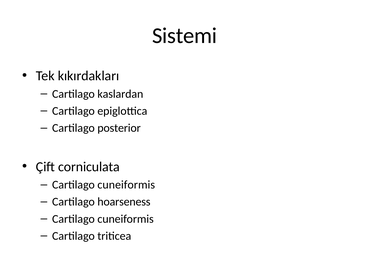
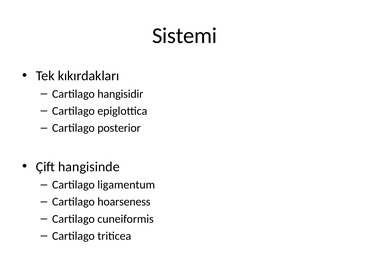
kaslardan: kaslardan -> hangisidir (120, 94)
corniculata: corniculata -> hangisinde (89, 167)
cuneiformis: cuneiformis -> ligamentum (126, 185)
